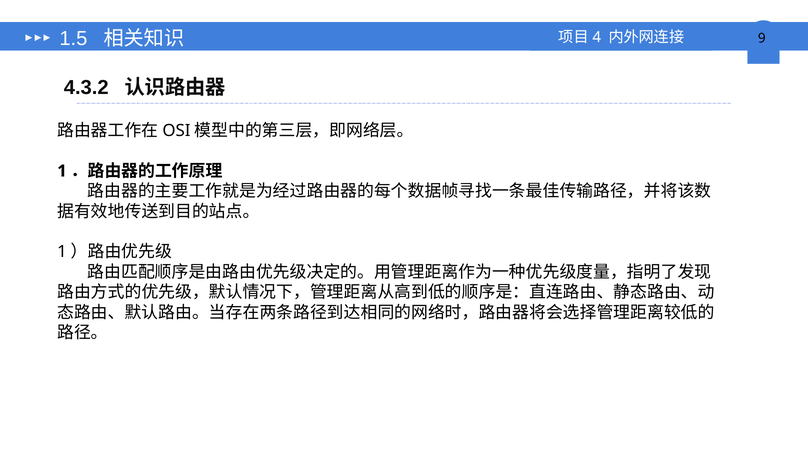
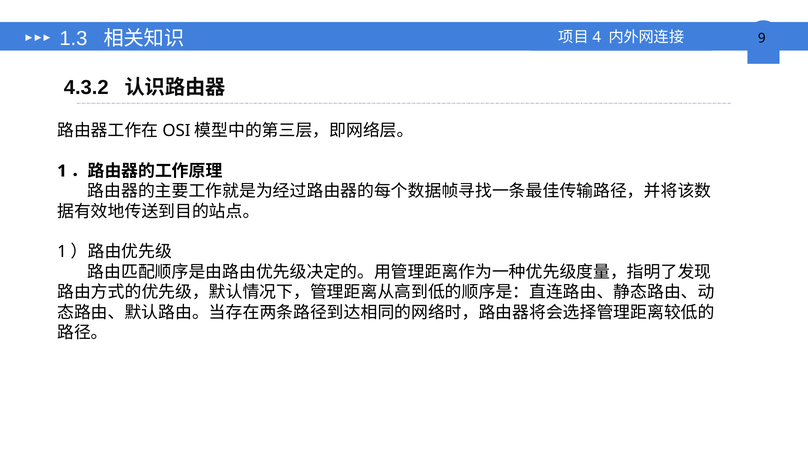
1.5: 1.5 -> 1.3 (73, 39)
